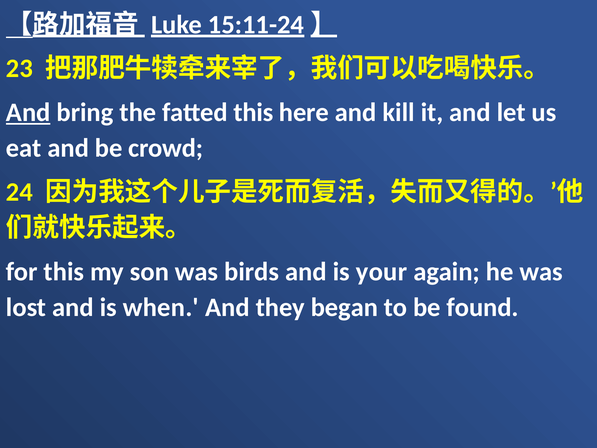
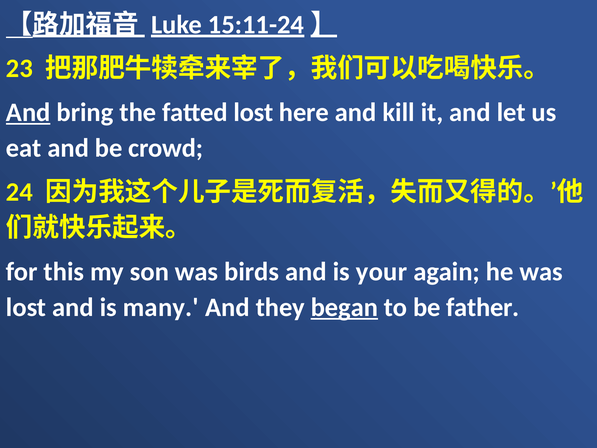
fatted this: this -> lost (253, 112)
when: when -> many (161, 307)
began underline: none -> present (344, 307)
found: found -> father (483, 307)
